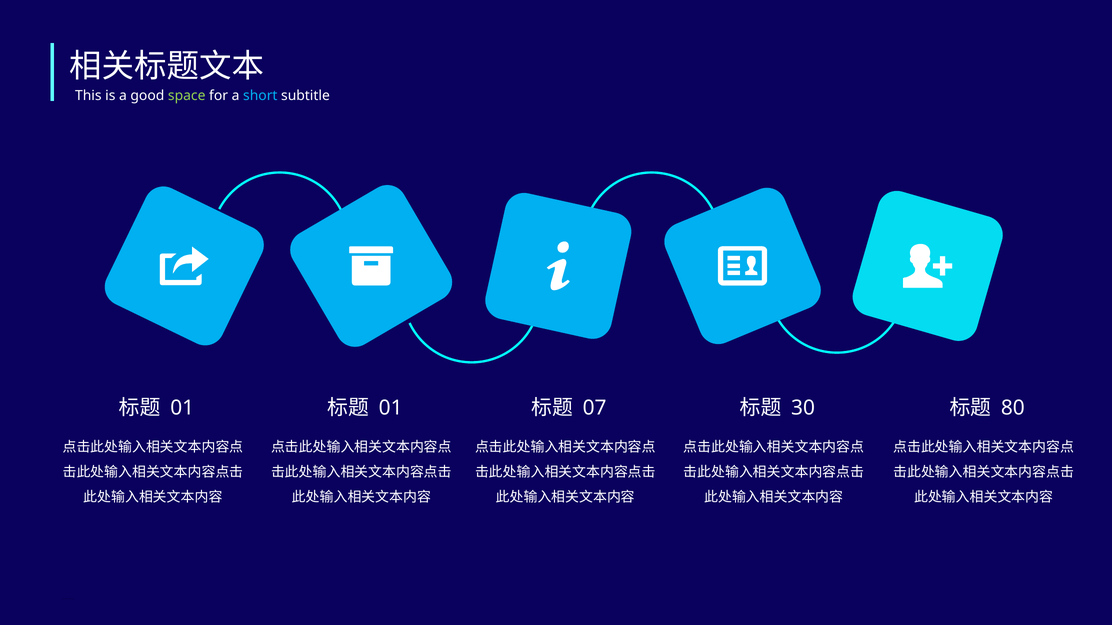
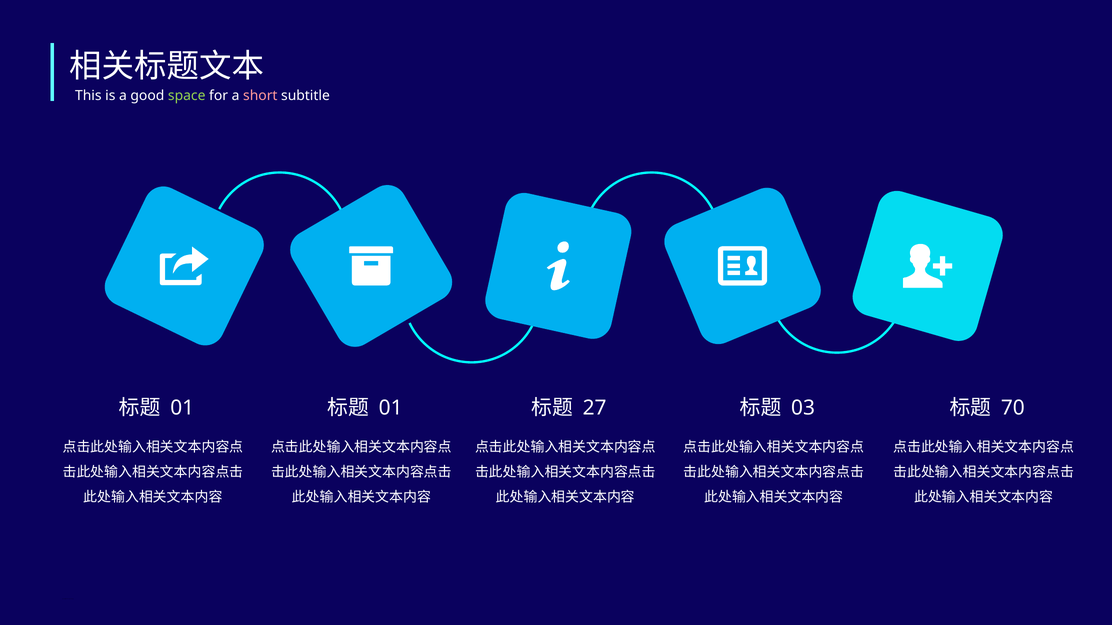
short colour: light blue -> pink (260, 96)
07: 07 -> 27 (595, 408)
30: 30 -> 03 (803, 408)
80: 80 -> 70 (1013, 408)
